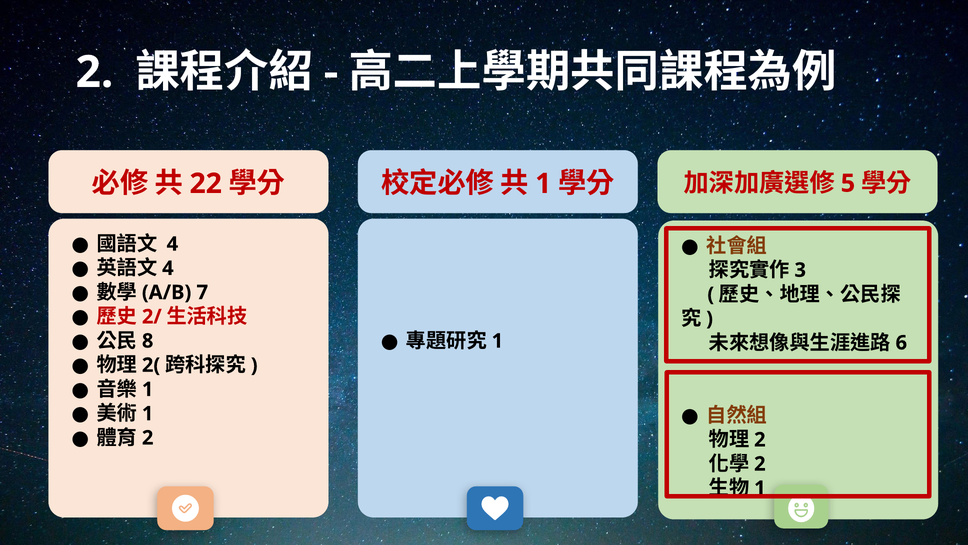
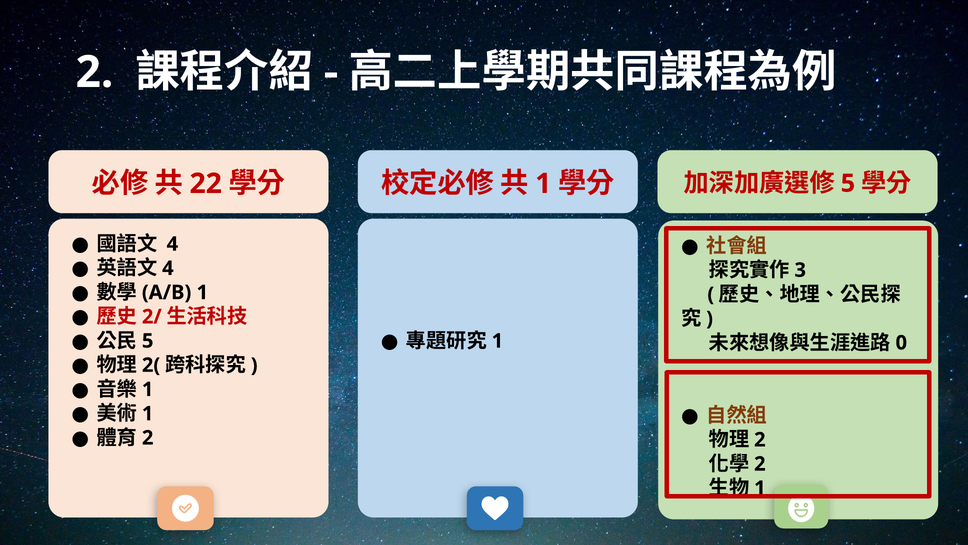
7: 7 -> 1 (202, 292)
8: 8 -> 5 (148, 341)
6: 6 -> 0 (901, 343)
